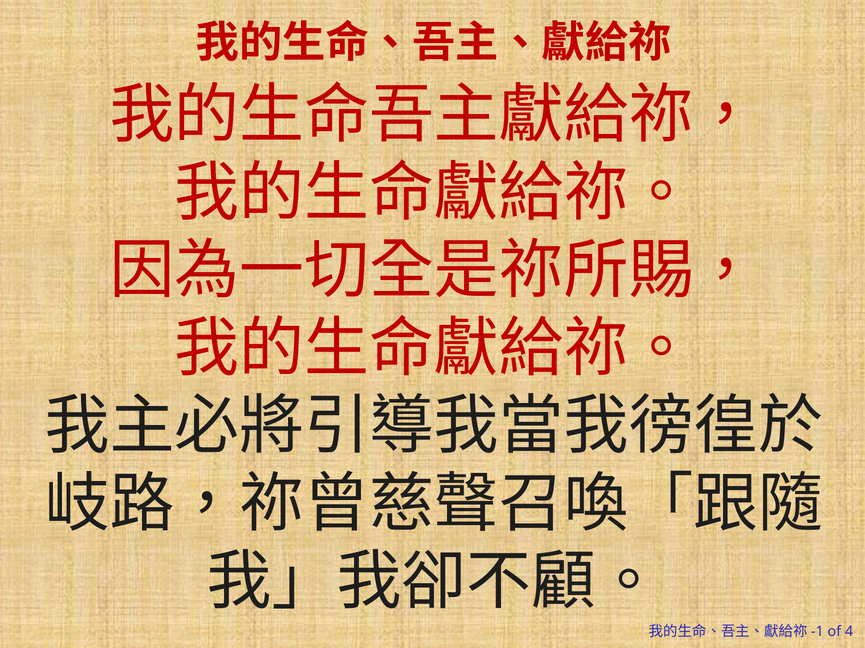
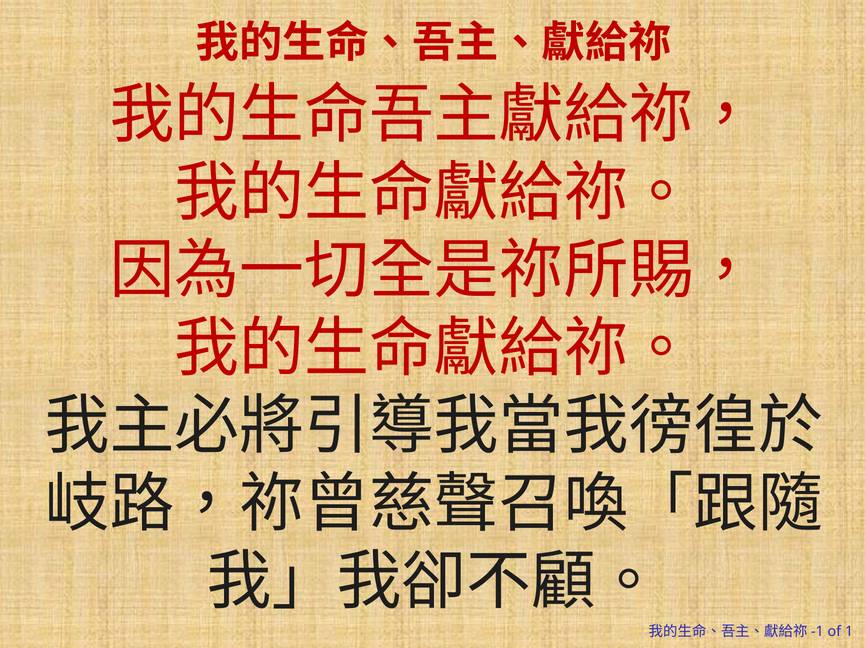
4: 4 -> 1 (849, 632)
